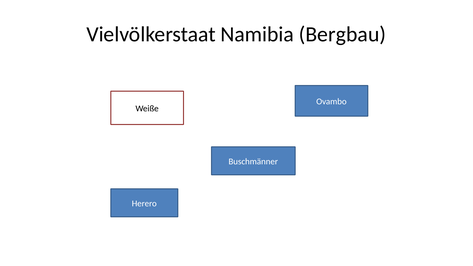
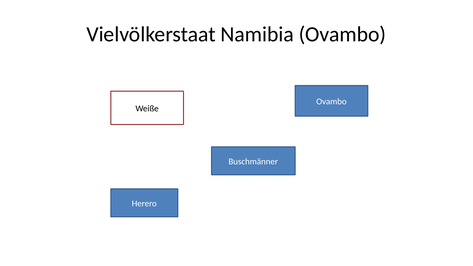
Namibia Bergbau: Bergbau -> Ovambo (342, 34)
